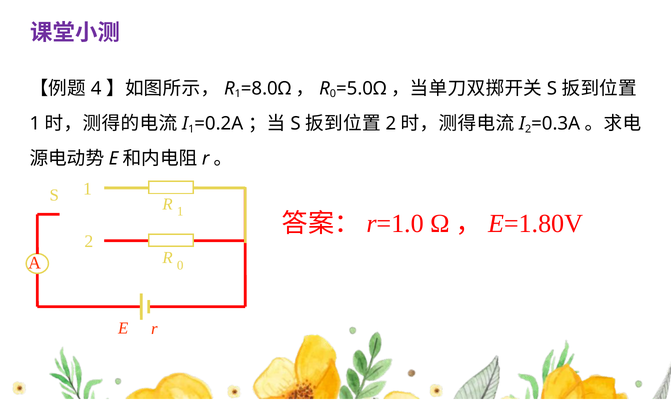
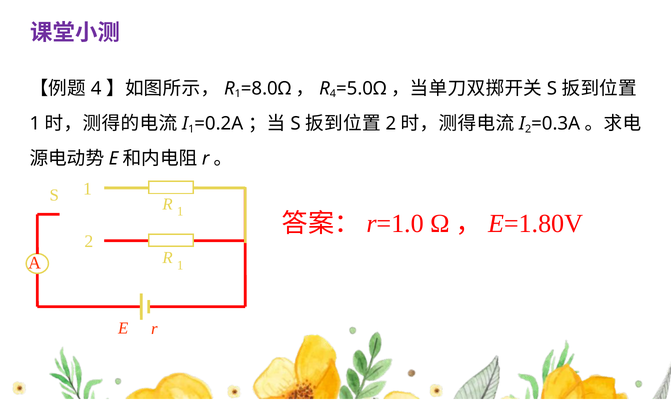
0: 0 -> 4 (333, 94)
0: 0 -> 1 (180, 265)
